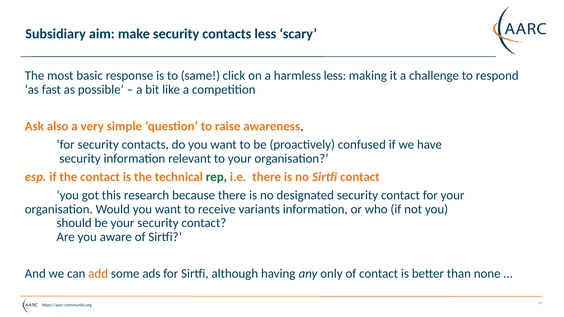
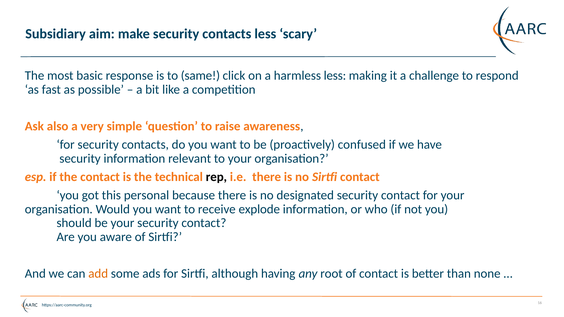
rep colour: green -> black (216, 177)
research: research -> personal (147, 195)
variants: variants -> explode (259, 209)
only: only -> root (331, 274)
